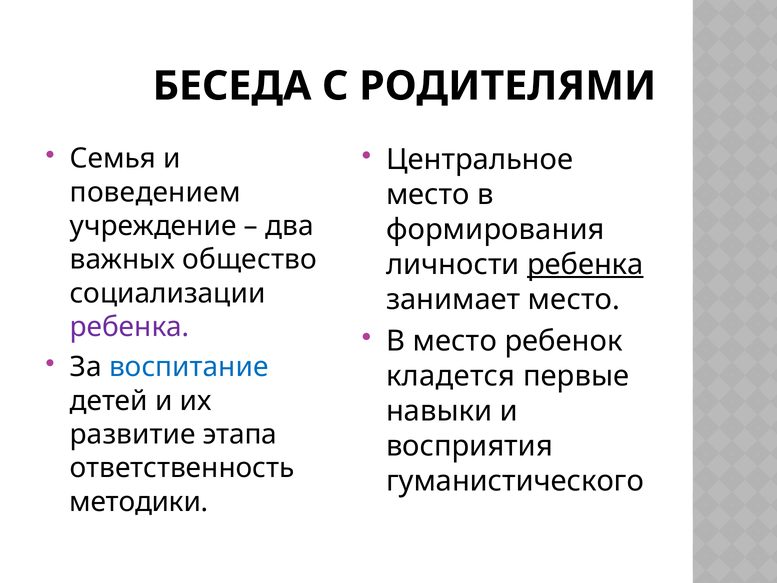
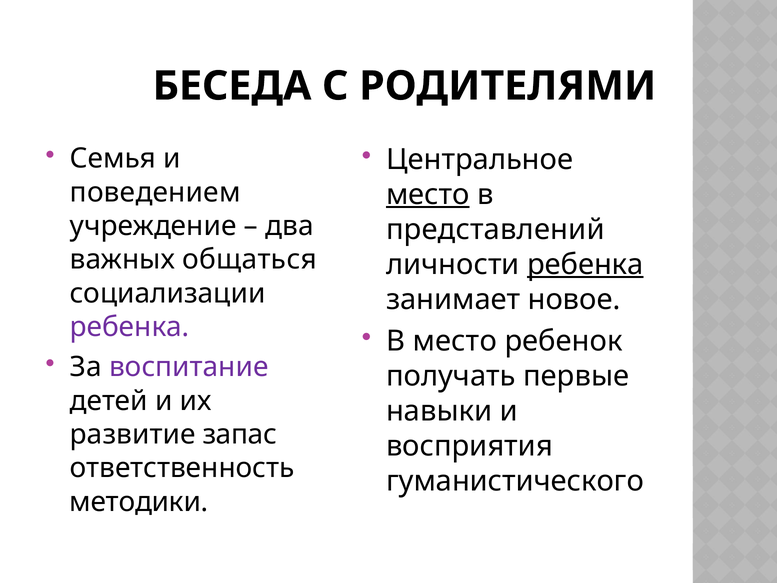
место underline: none -> present (428, 194)
формирования: формирования -> представлений (495, 229)
общество: общество -> общаться (250, 260)
занимает место: место -> новое (574, 299)
воспитание colour: blue -> purple (189, 367)
кладется: кладется -> получать (451, 376)
этапа: этапа -> запас (240, 434)
